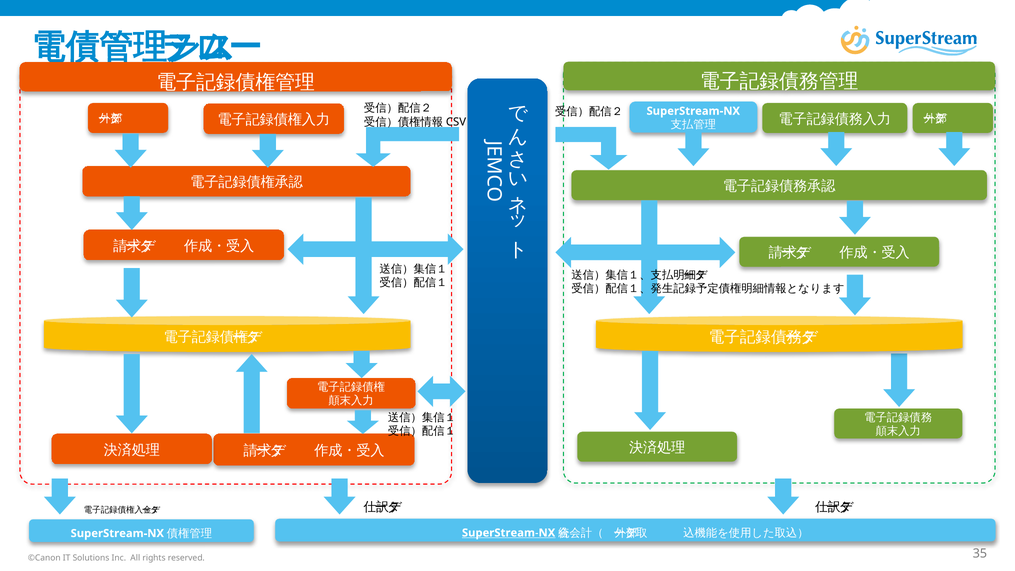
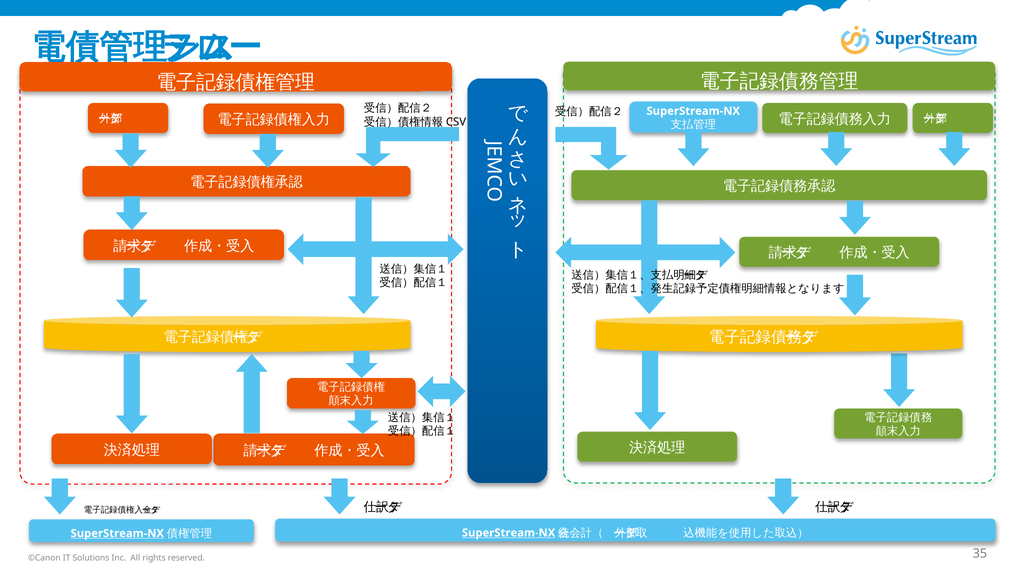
SuperStream-NX underline: none -> present (117, 533)
